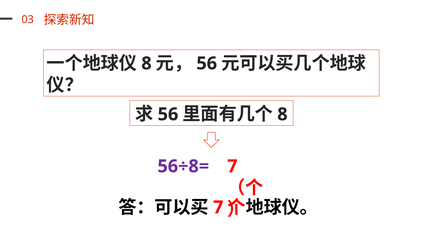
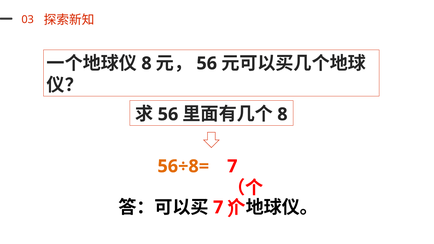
56÷8= colour: purple -> orange (183, 166)
